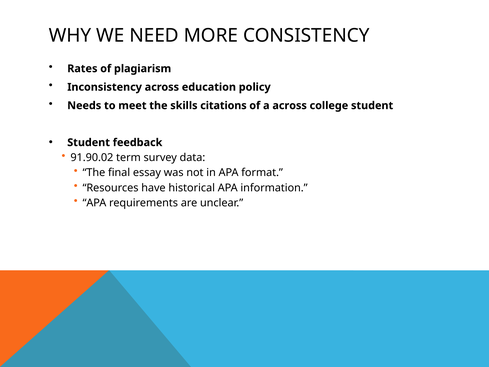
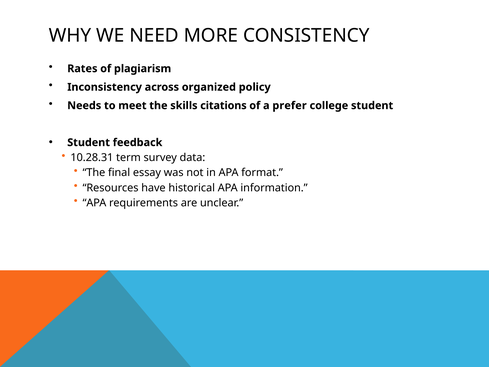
education: education -> organized (209, 87)
a across: across -> prefer (290, 105)
91.90.02: 91.90.02 -> 10.28.31 (92, 157)
